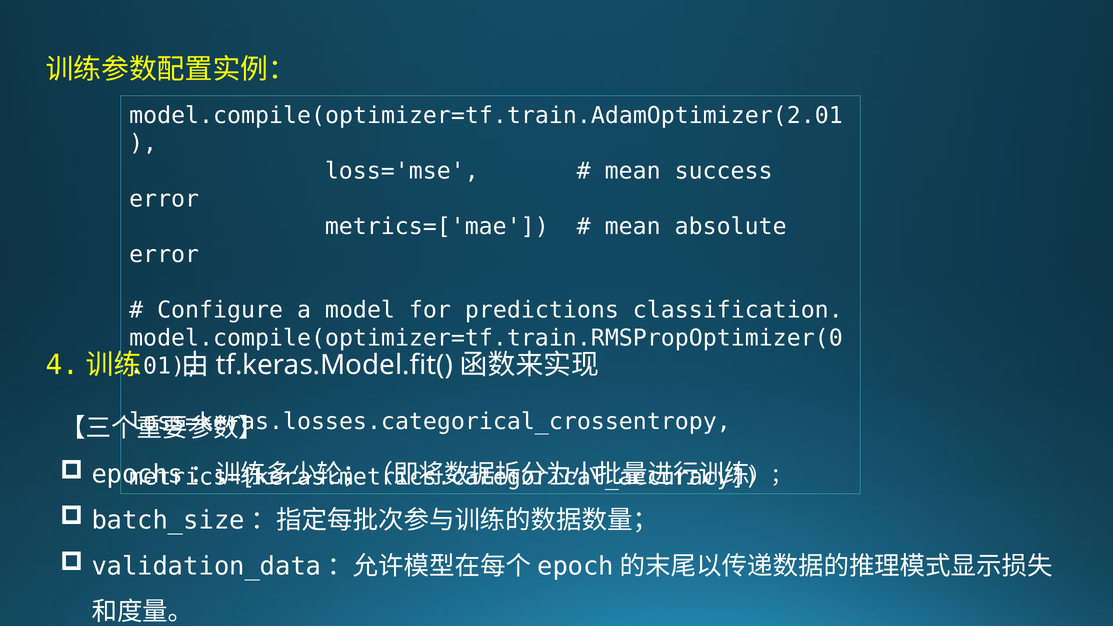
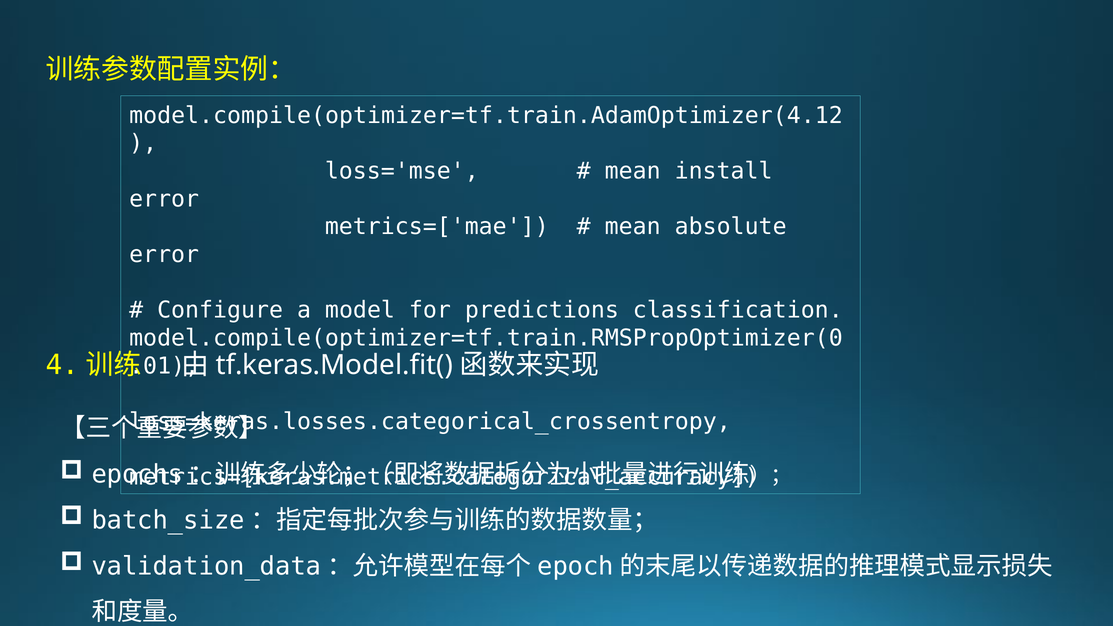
model.compile(optimizer=tf.train.AdamOptimizer(2.01: model.compile(optimizer=tf.train.AdamOptimizer(2.01 -> model.compile(optimizer=tf.train.AdamOptimizer(4.12 (486, 115)
success: success -> install (724, 171)
